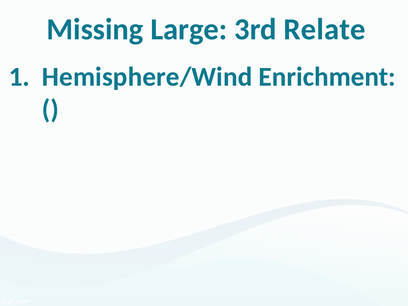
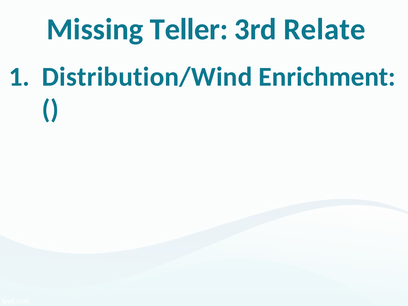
Large: Large -> Teller (189, 29)
Hemisphere/Wind: Hemisphere/Wind -> Distribution/Wind (147, 77)
